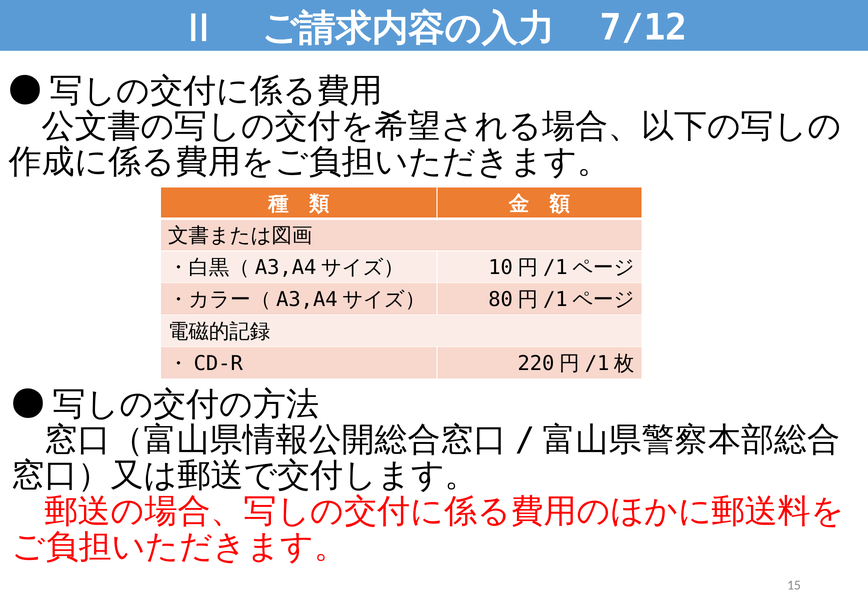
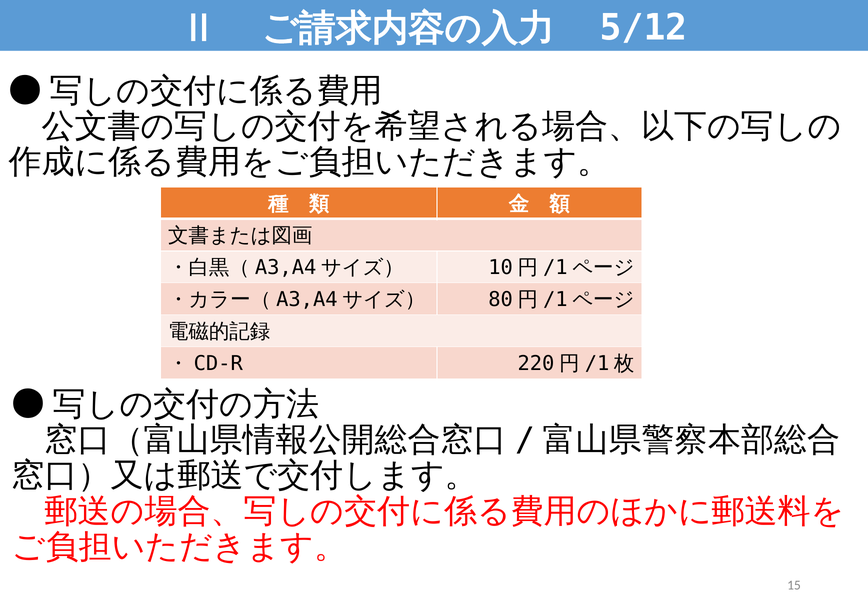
7/12: 7/12 -> 5/12 (644, 28)
